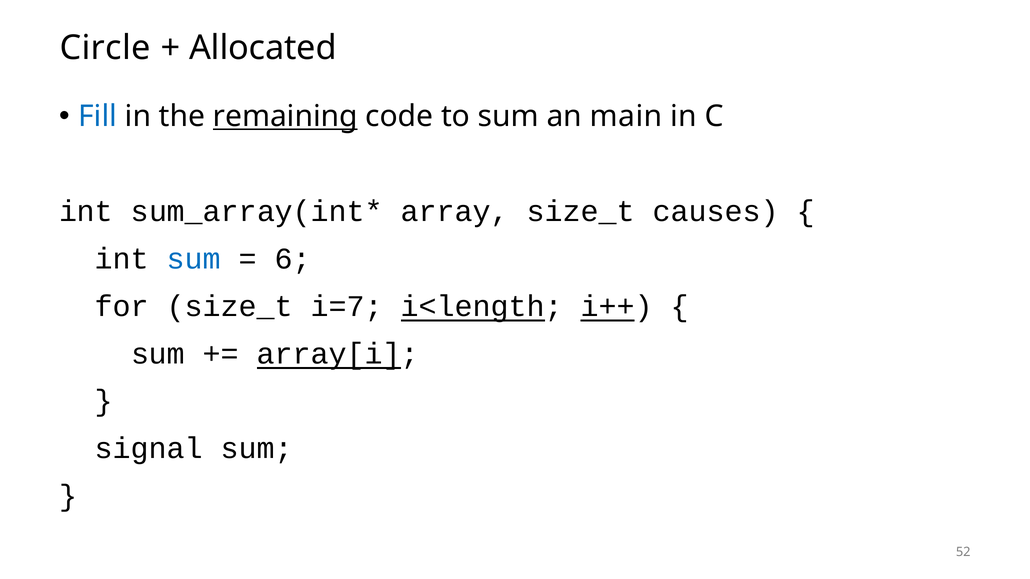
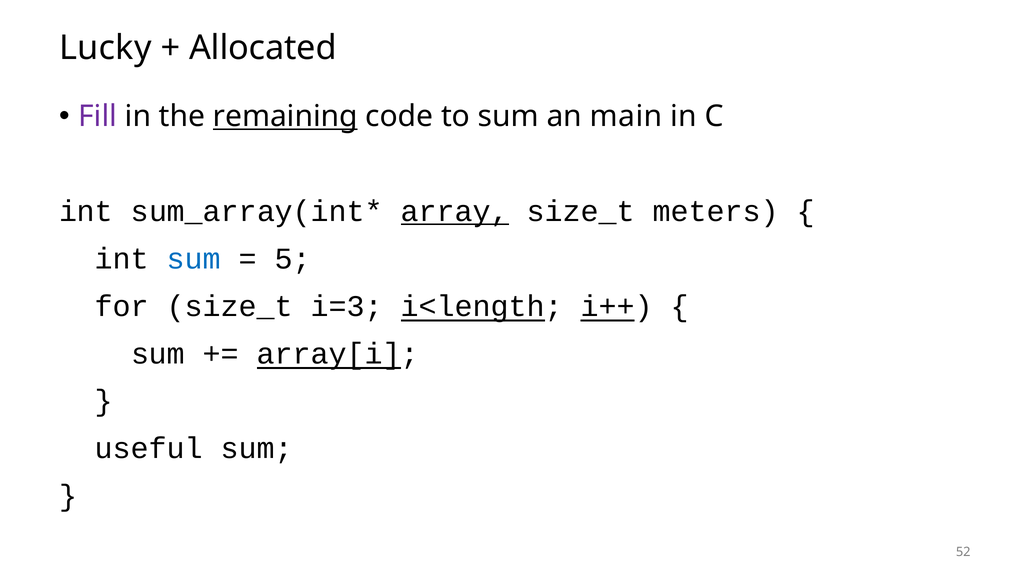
Circle: Circle -> Lucky (105, 48)
Fill colour: blue -> purple (98, 116)
array underline: none -> present (455, 211)
causes: causes -> meters (716, 211)
6: 6 -> 5 (293, 259)
i=7: i=7 -> i=3 (347, 306)
signal: signal -> useful (149, 449)
